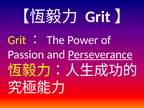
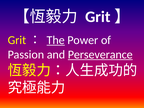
The underline: none -> present (56, 40)
